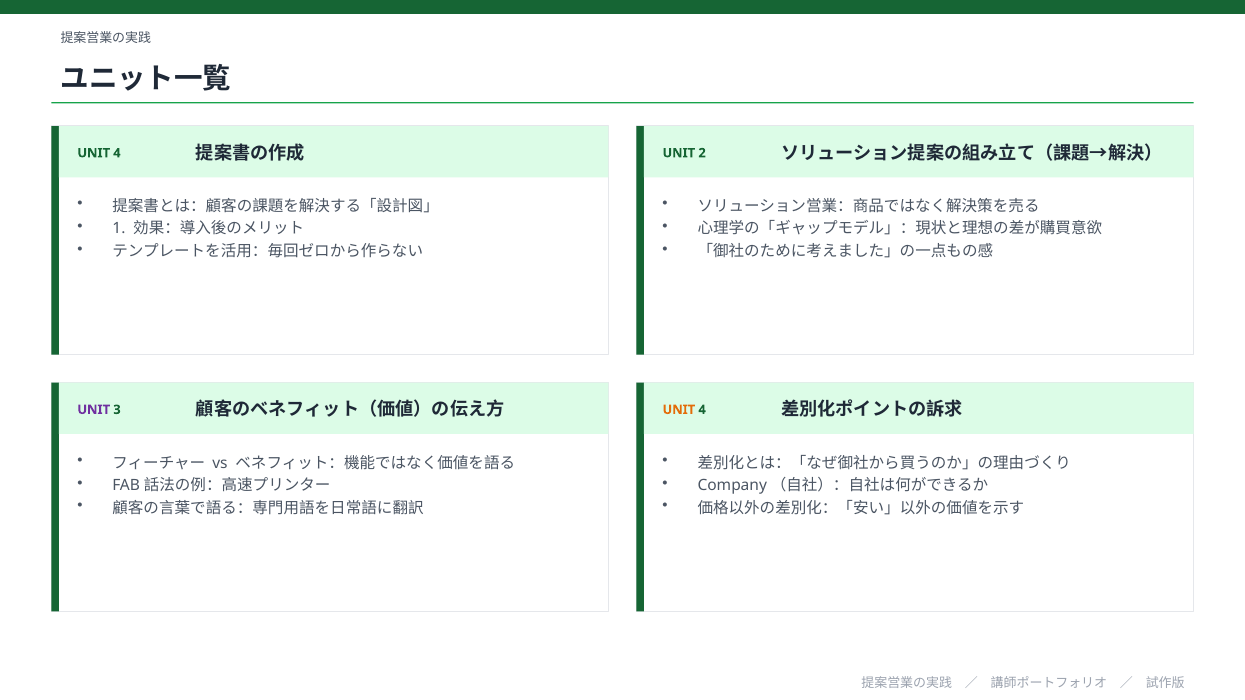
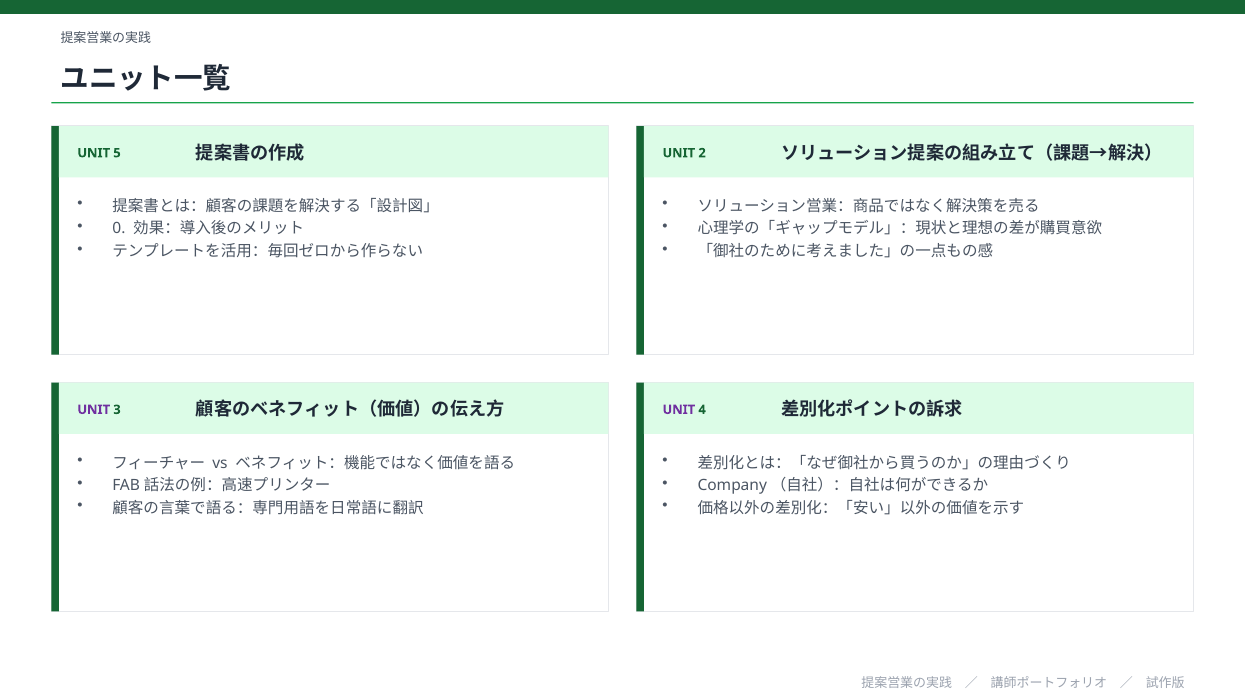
4: 4 -> 5 (117, 153)
1: 1 -> 0 (119, 229)
UNIT colour: orange -> purple (679, 410)
